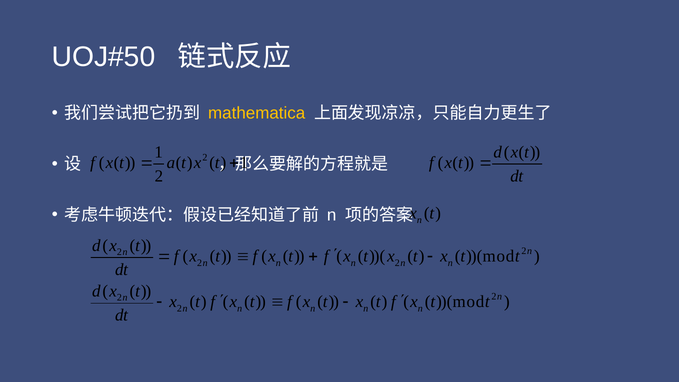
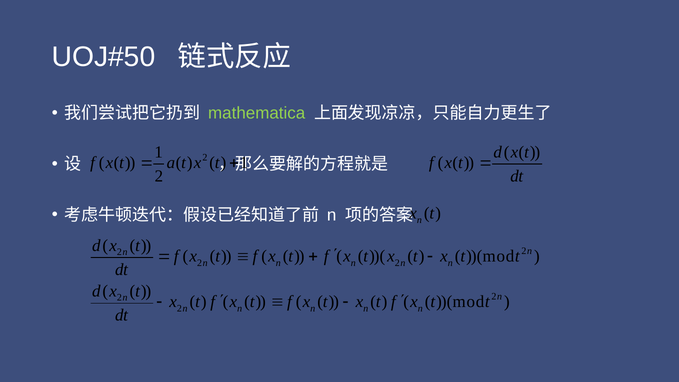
mathematica colour: yellow -> light green (257, 113)
